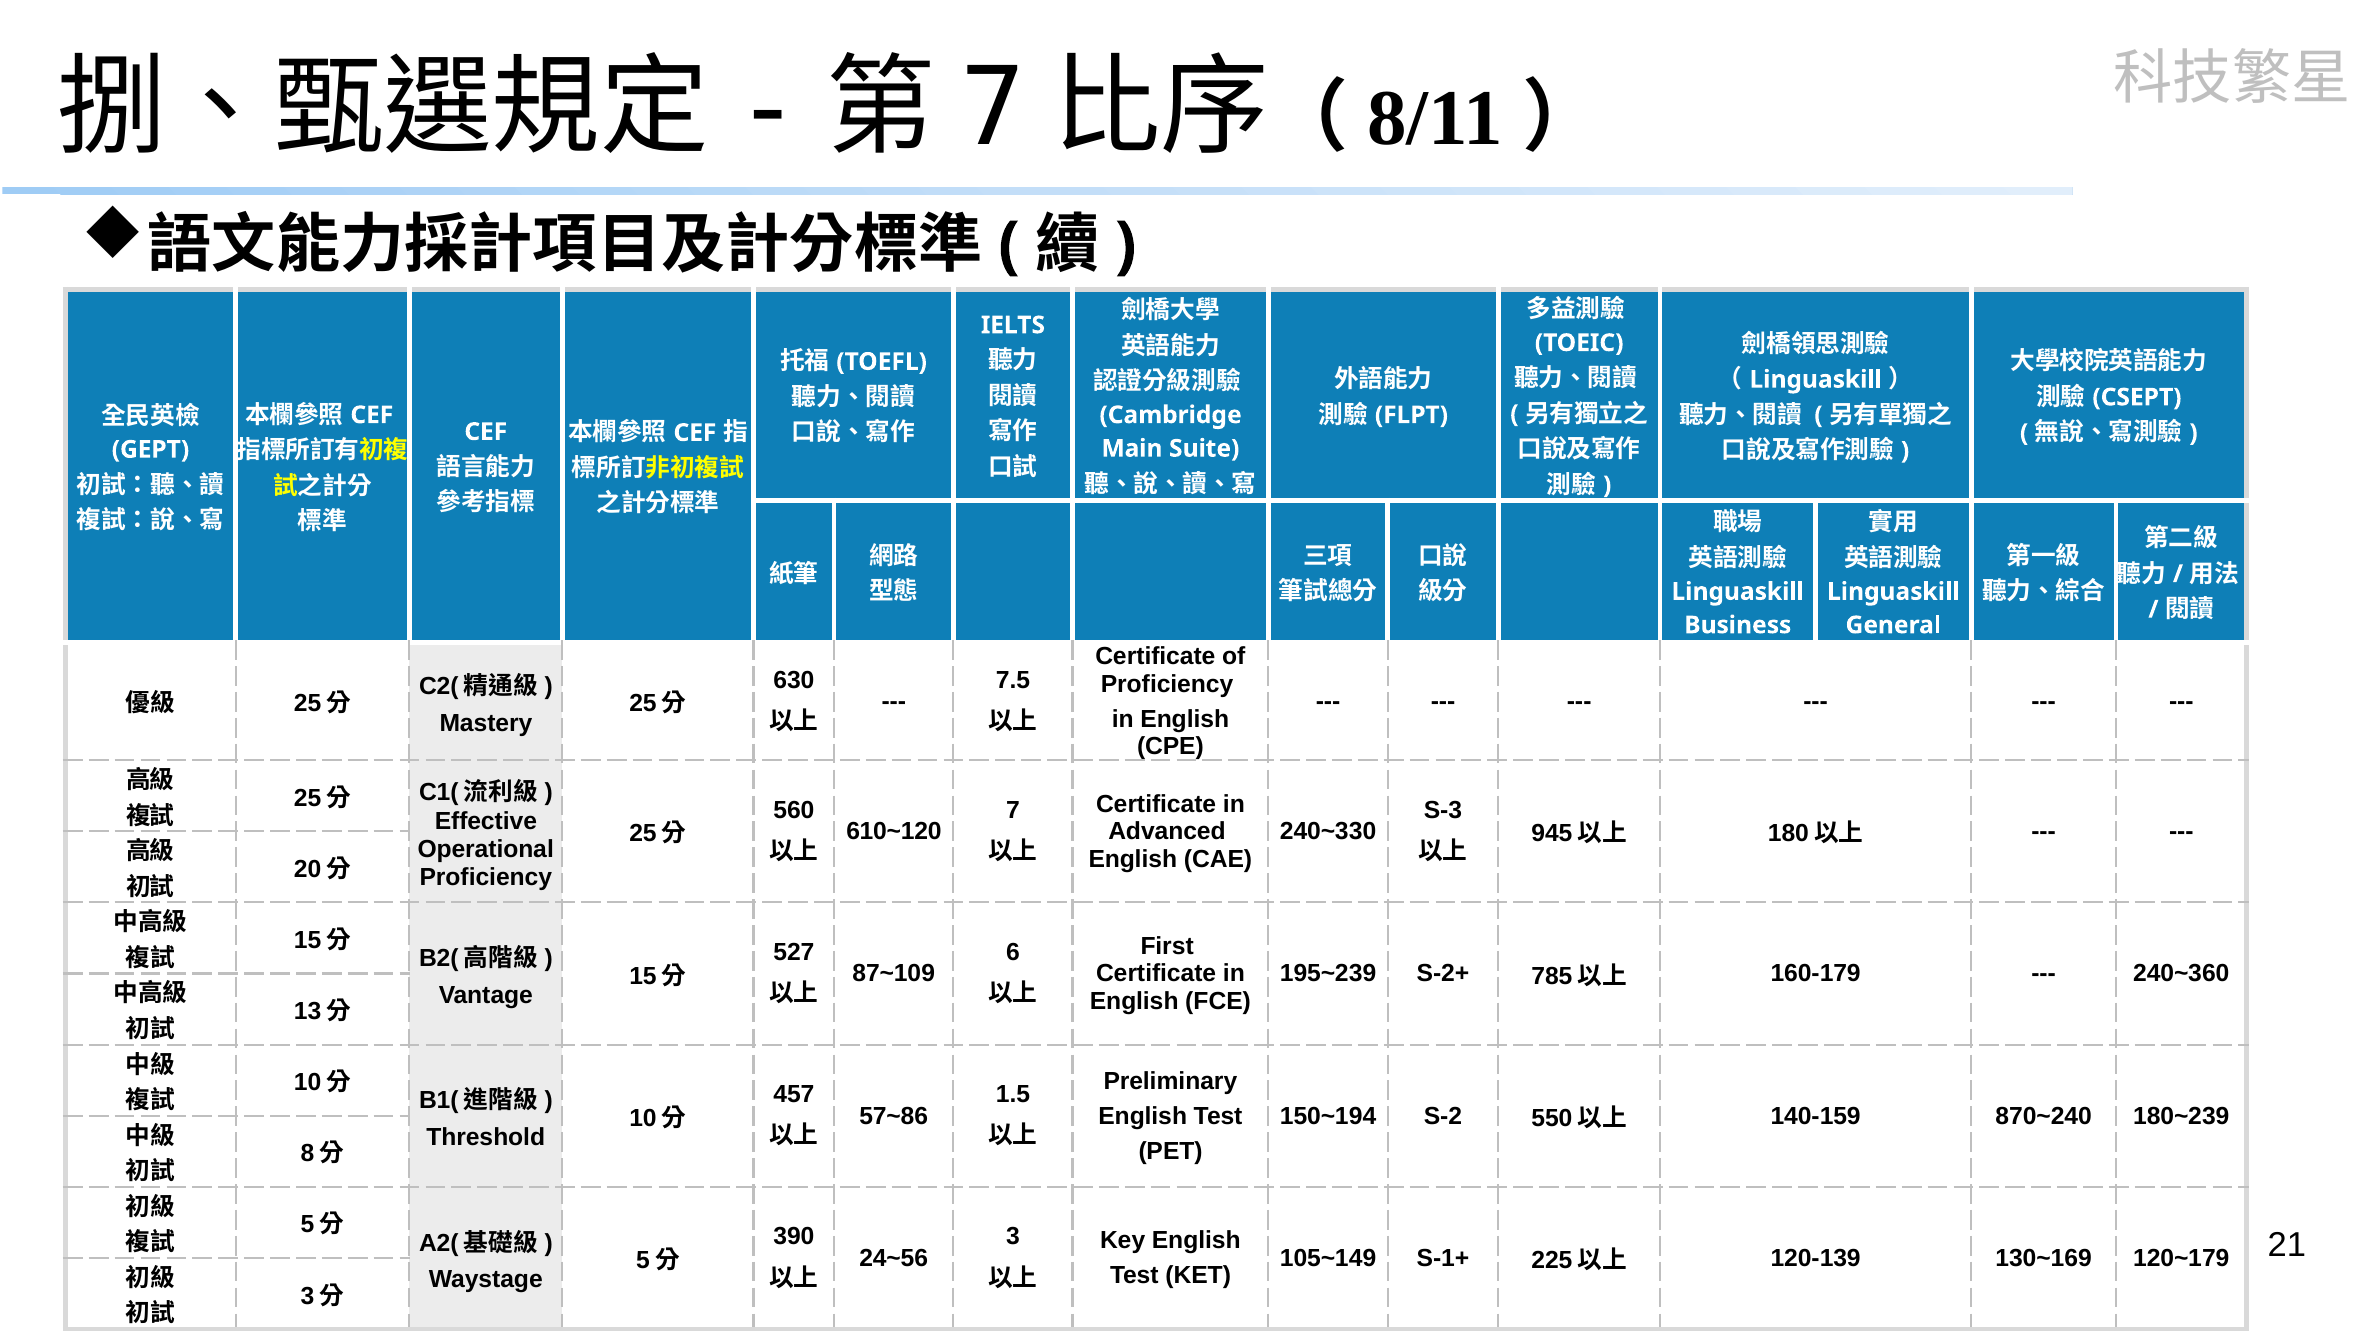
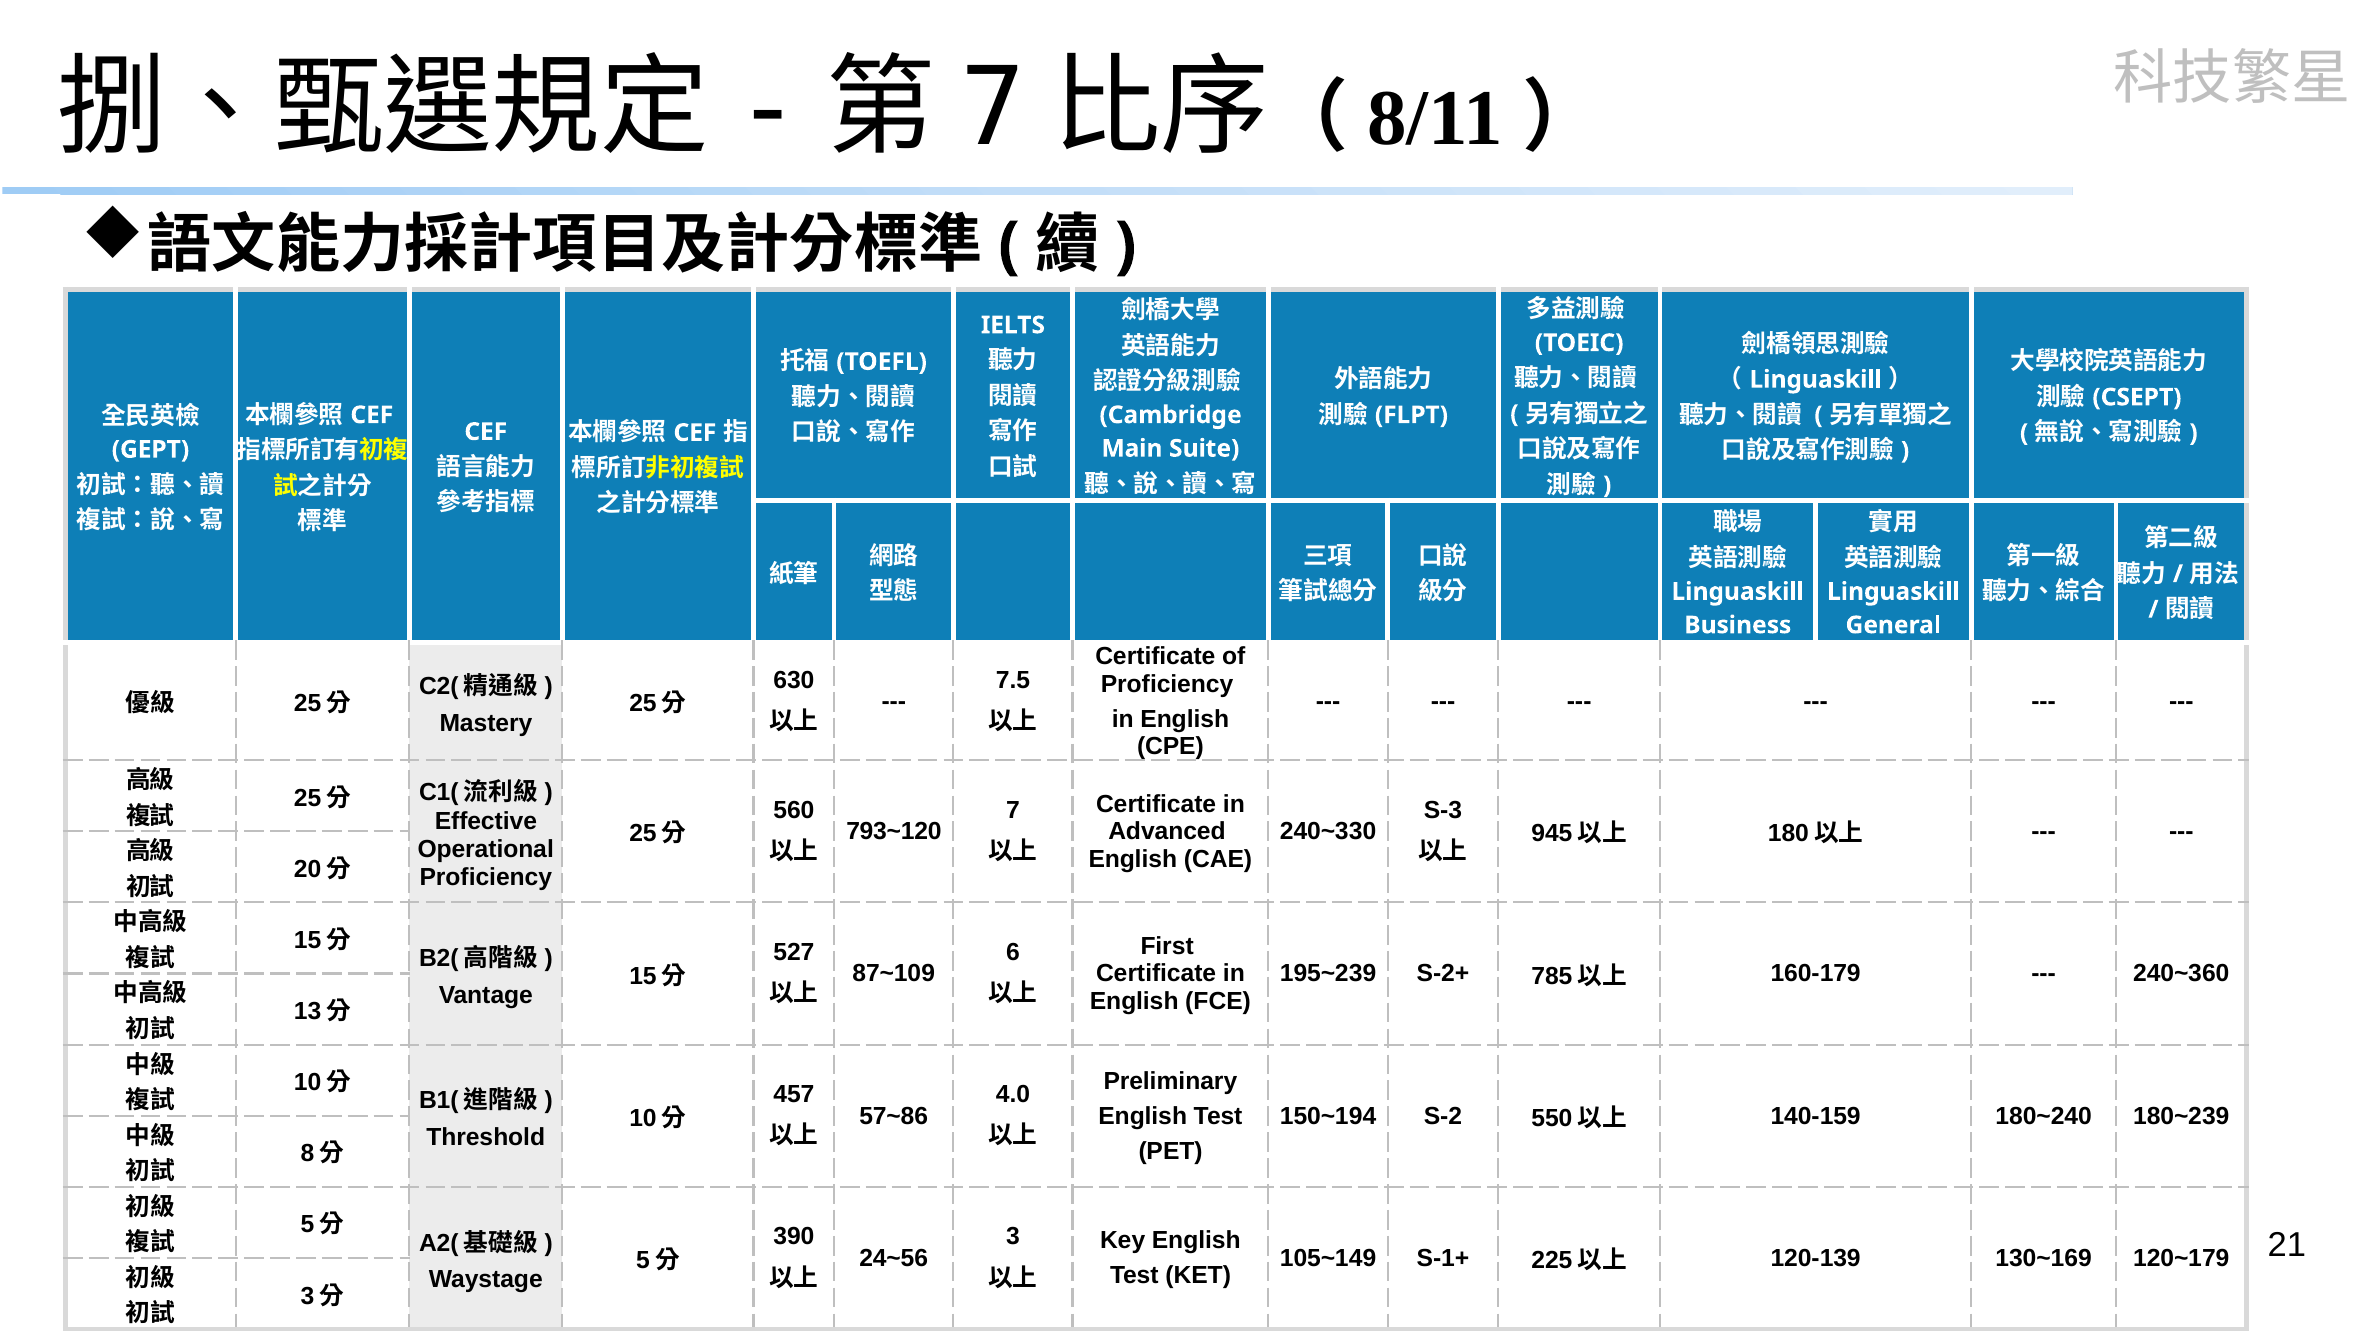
610~120: 610~120 -> 793~120 (894, 832)
1.5: 1.5 -> 4.0 (1013, 1095)
870~240: 870~240 -> 180~240 (2044, 1116)
